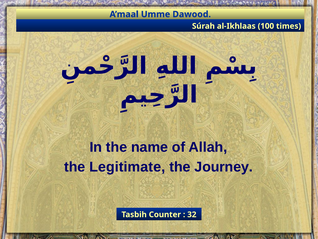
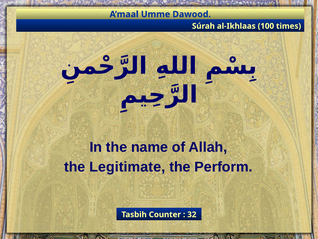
Journey: Journey -> Perform (224, 167)
